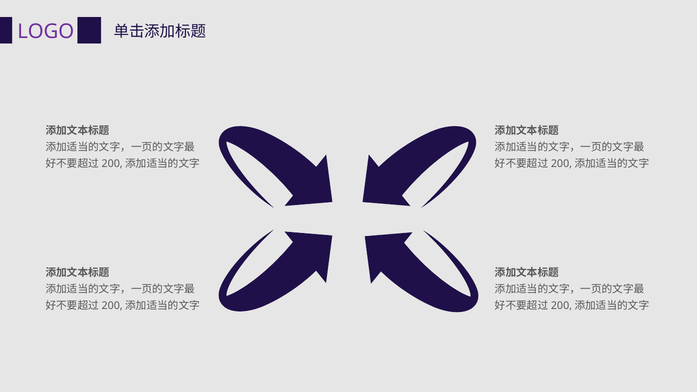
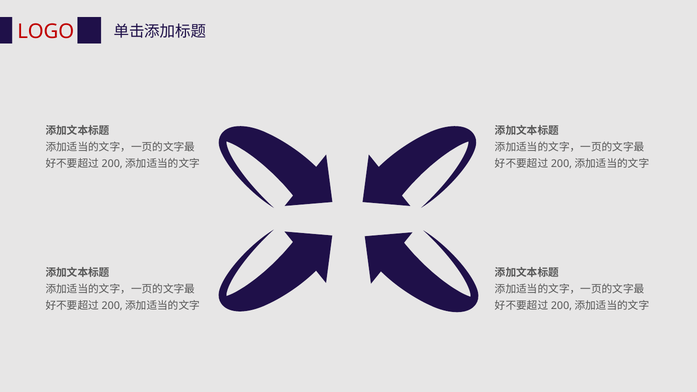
LOGO colour: purple -> red (46, 32)
